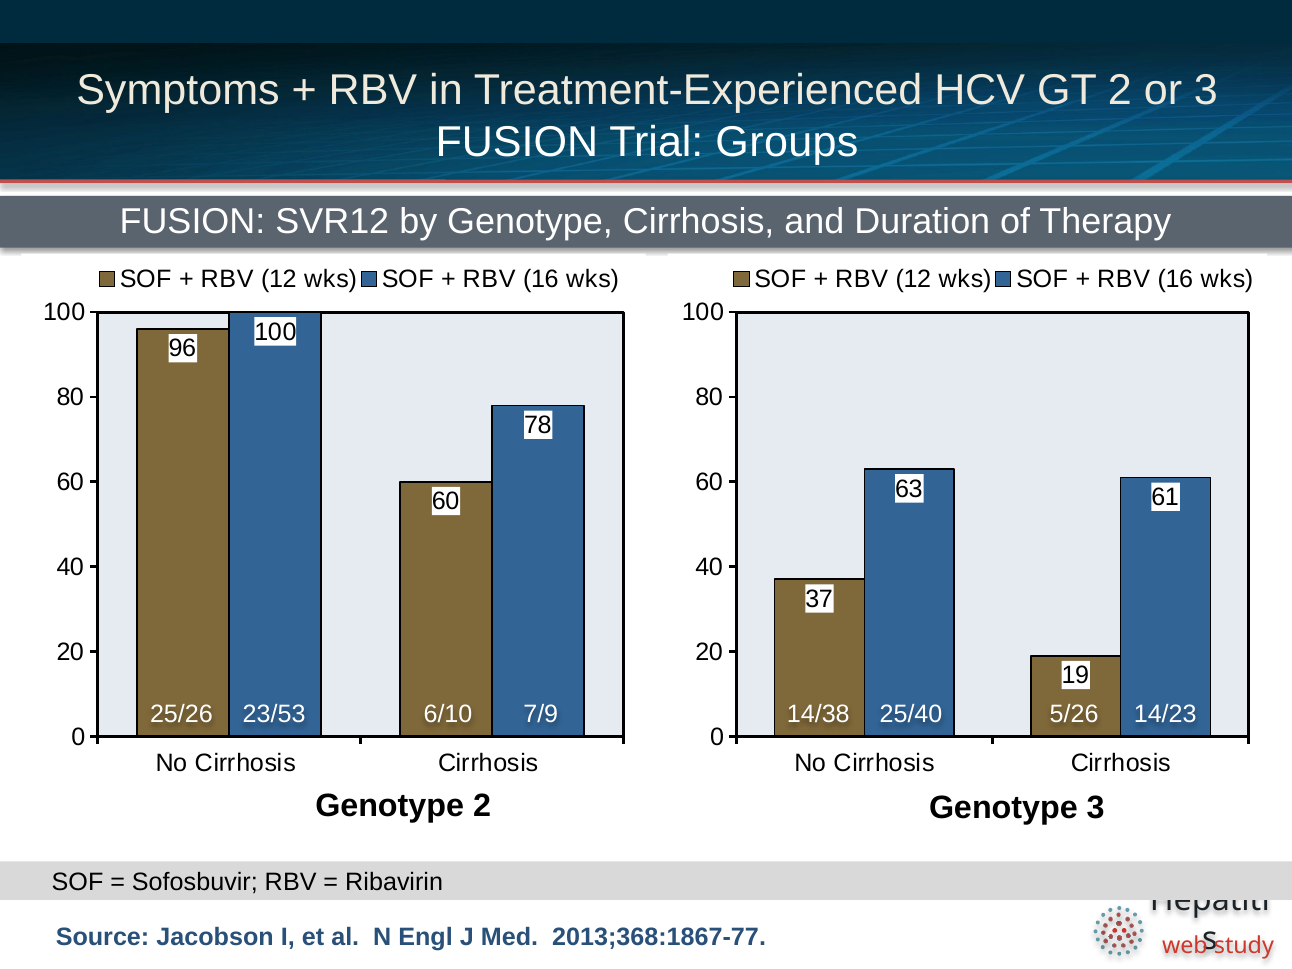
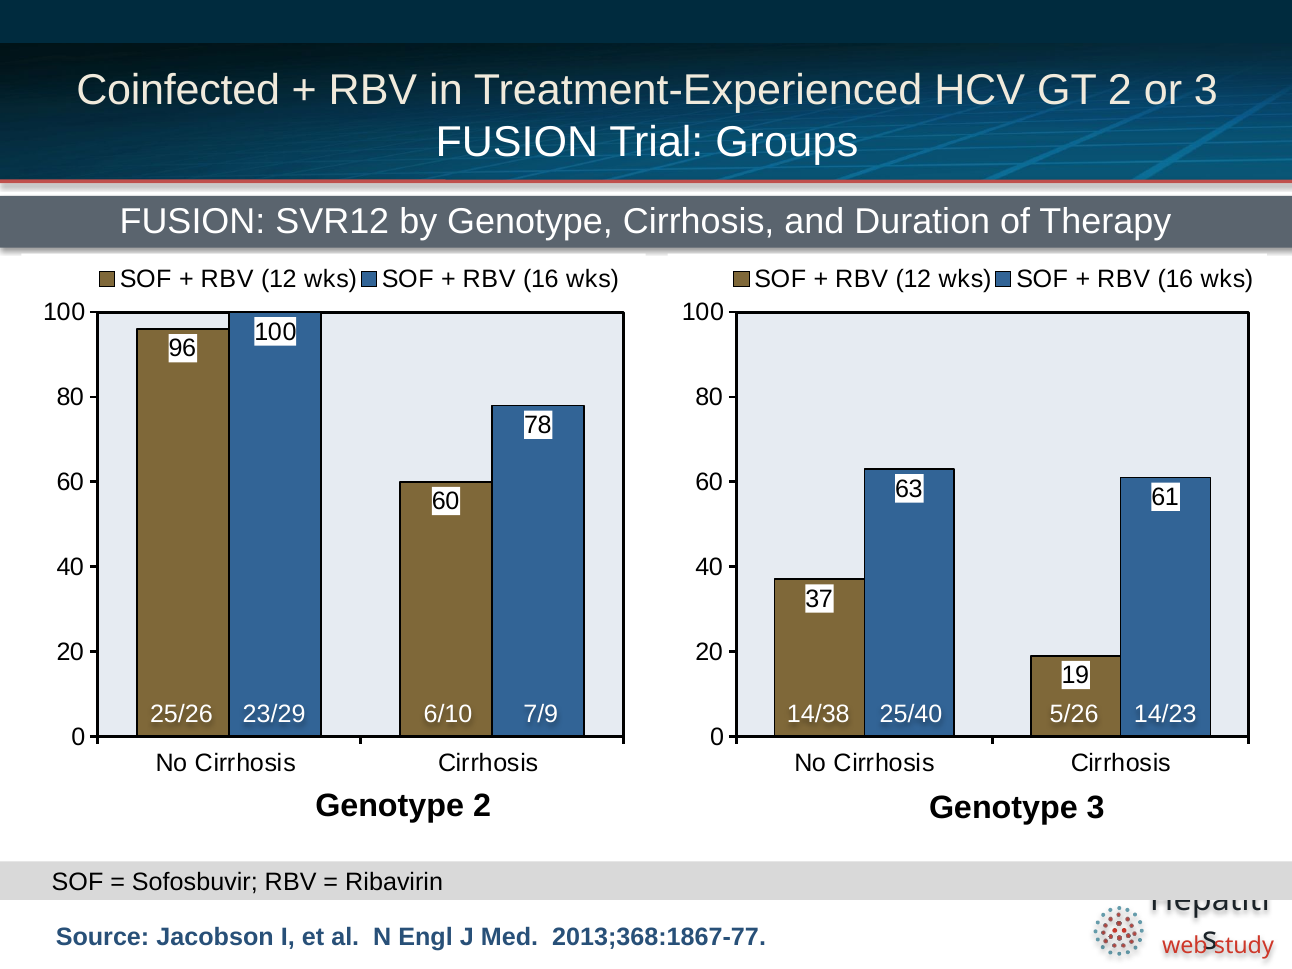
Symptoms: Symptoms -> Coinfected (178, 90)
23/53: 23/53 -> 23/29 (274, 715)
